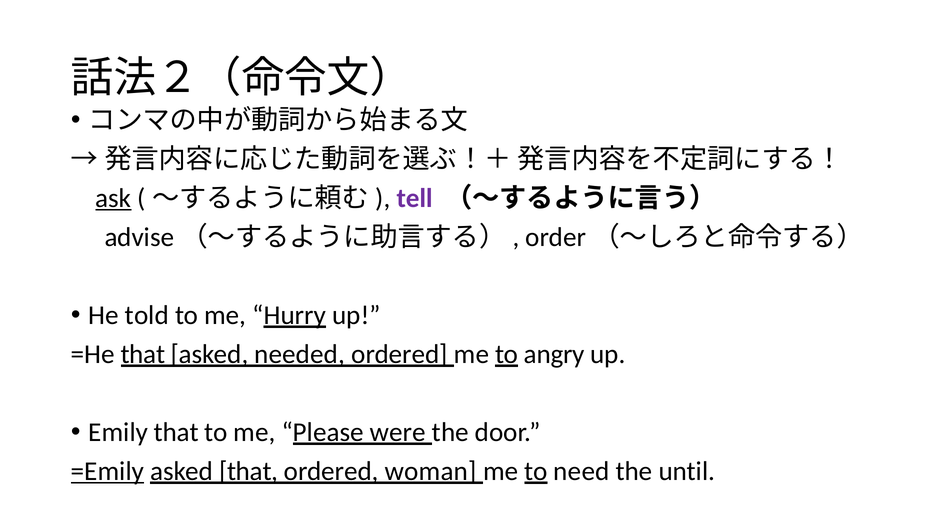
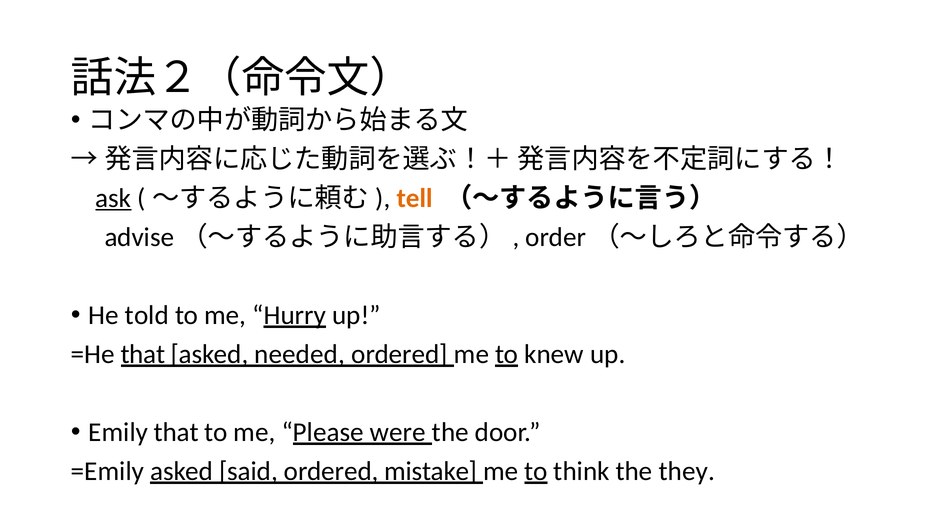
tell colour: purple -> orange (415, 198)
angry: angry -> knew (554, 354)
=Emily underline: present -> none (108, 471)
asked that: that -> said (248, 471)
woman: woman -> mistake (431, 471)
need: need -> think (582, 471)
until: until -> they (687, 471)
